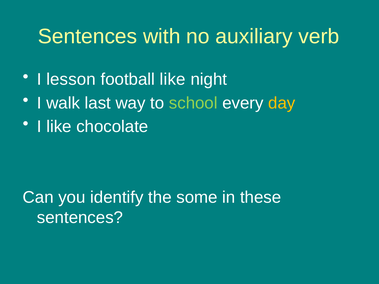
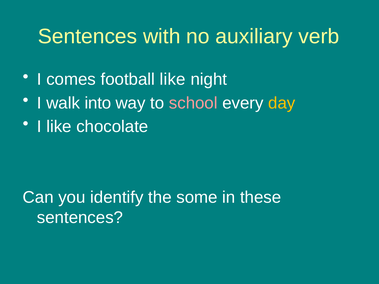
lesson: lesson -> comes (71, 80)
last: last -> into (98, 103)
school colour: light green -> pink (193, 103)
